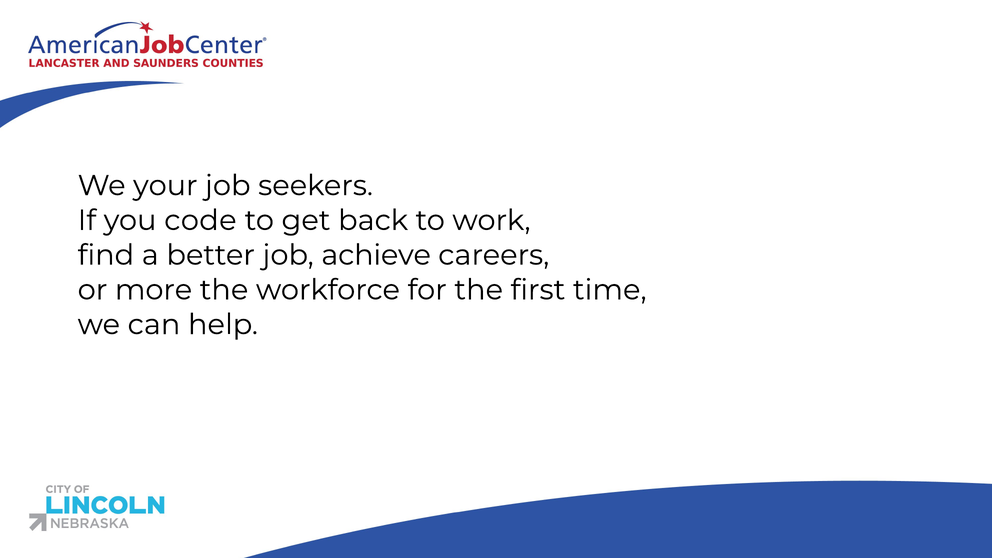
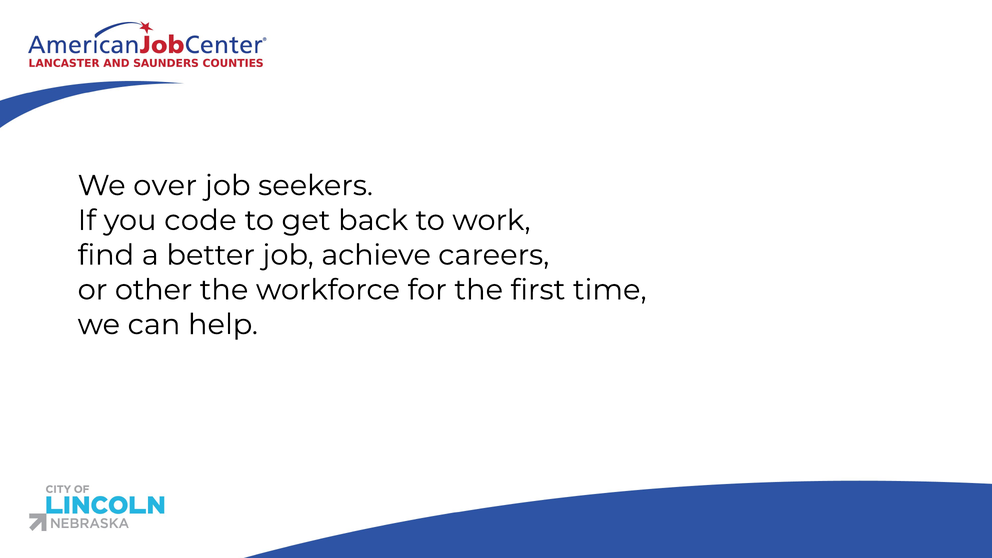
your: your -> over (165, 186)
more: more -> other (154, 290)
